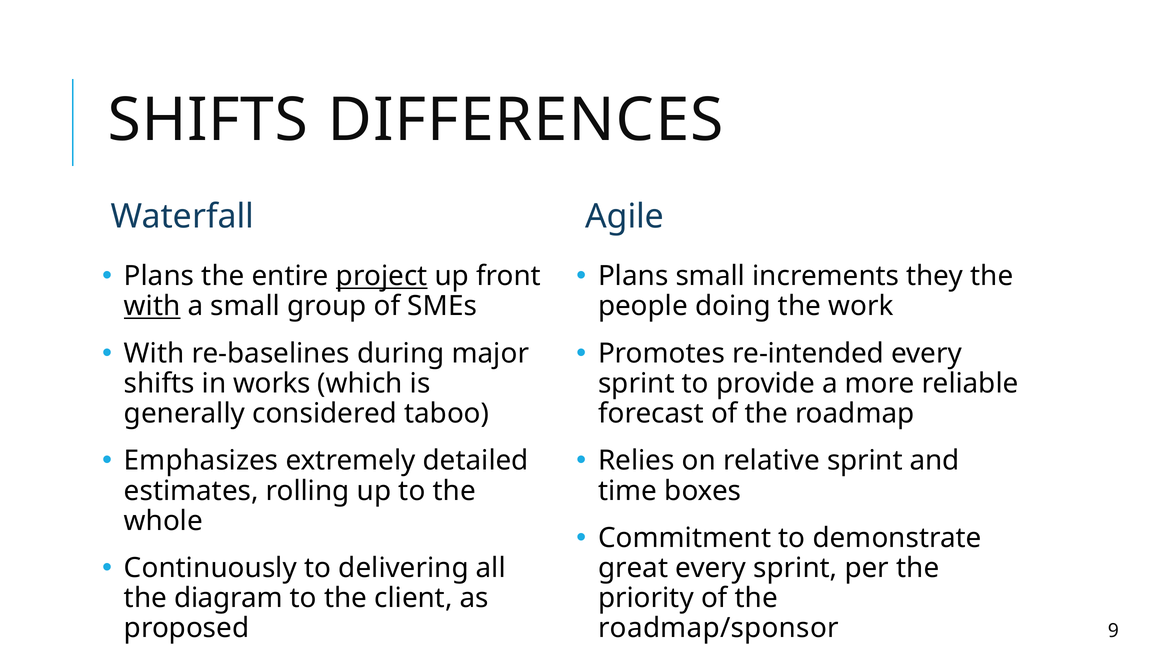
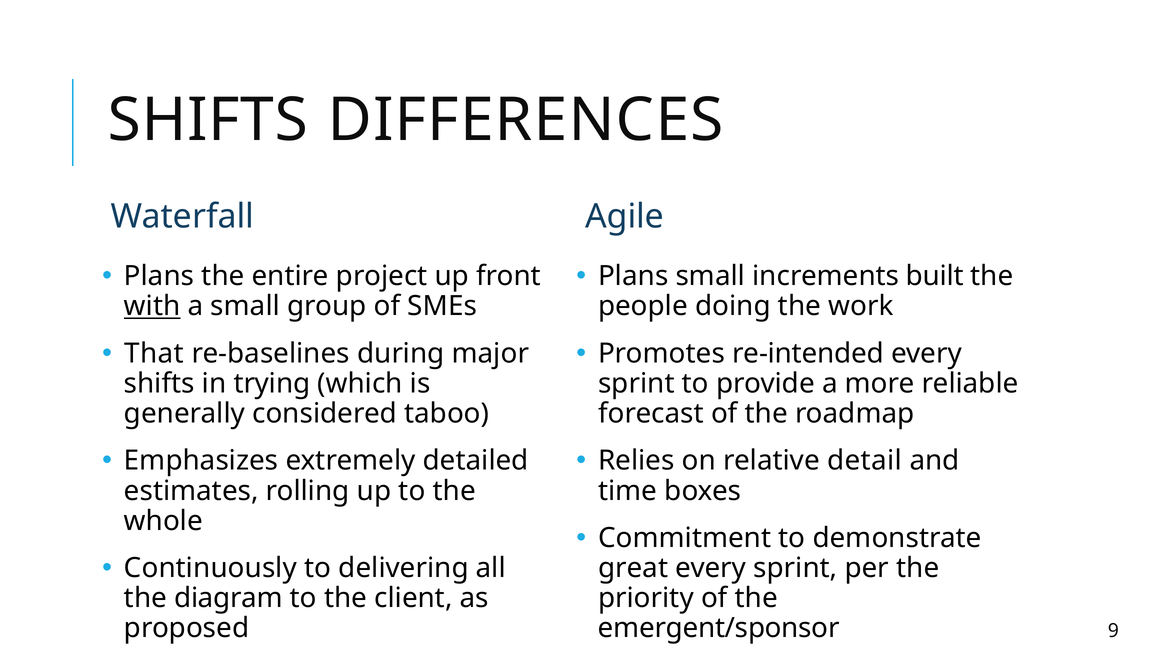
project underline: present -> none (382, 276)
they: they -> built (935, 276)
With: With -> That (154, 353)
works: works -> trying (272, 383)
relative sprint: sprint -> detail (865, 461)
roadmap/sponsor: roadmap/sponsor -> emergent/sponsor (719, 628)
